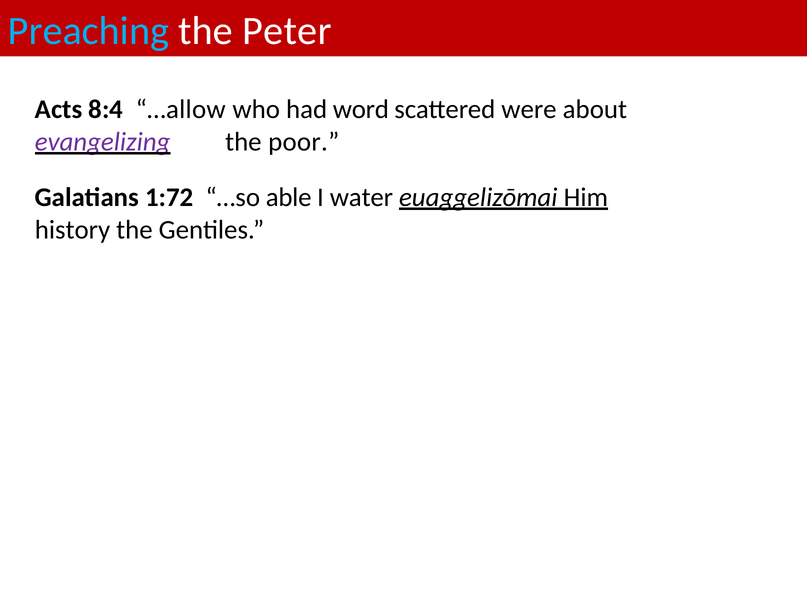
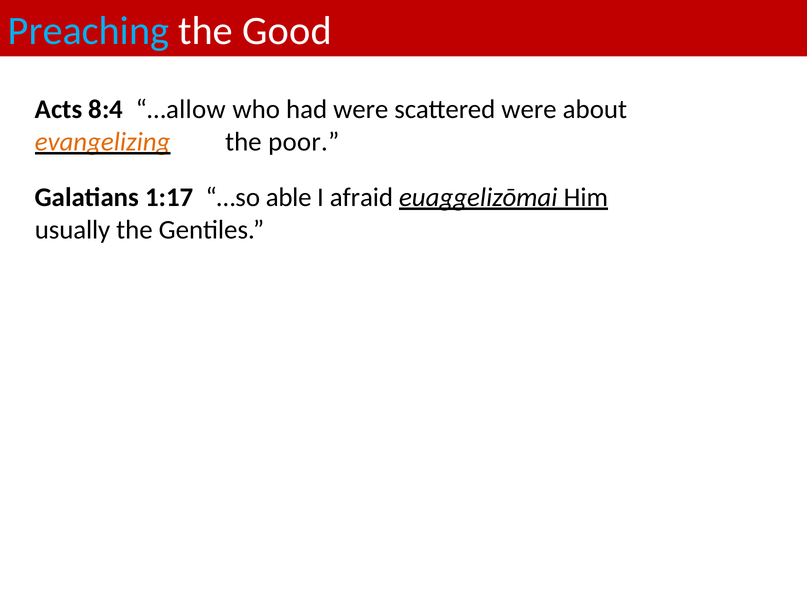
Peter: Peter -> Good (287, 31)
had word: word -> were (361, 109)
evangelizing colour: purple -> orange (103, 142)
1:72: 1:72 -> 1:17 (169, 197)
water: water -> afraid (361, 197)
history: history -> usually (73, 230)
